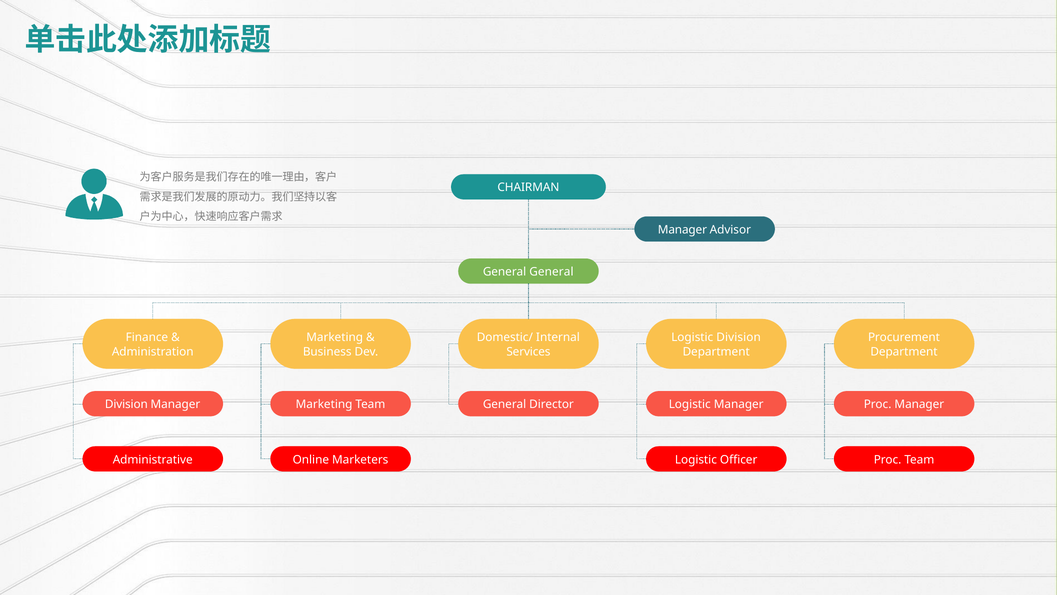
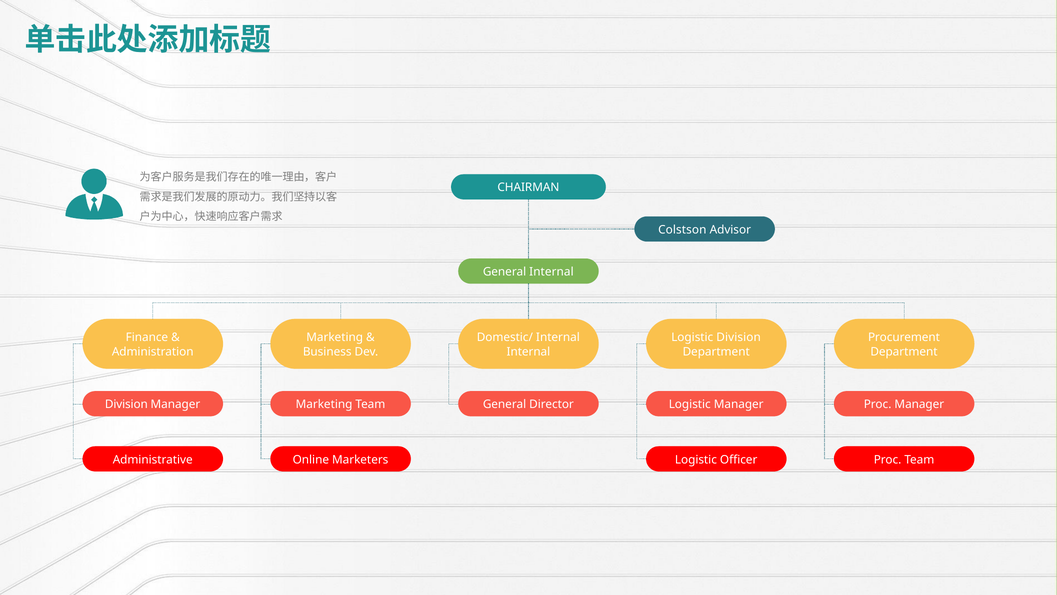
Manager: Manager -> Colstson (682, 230)
General General: General -> Internal (551, 272)
Services: Services -> Internal (528, 351)
